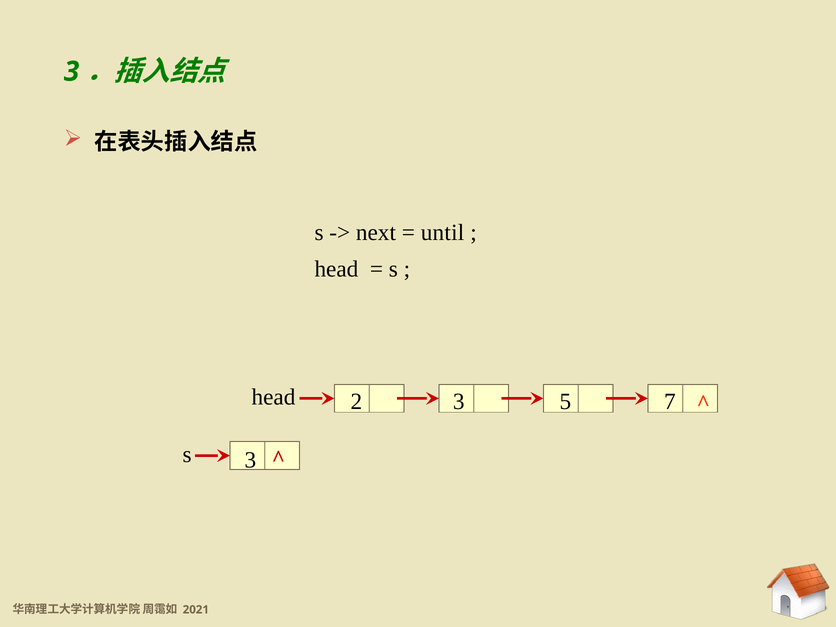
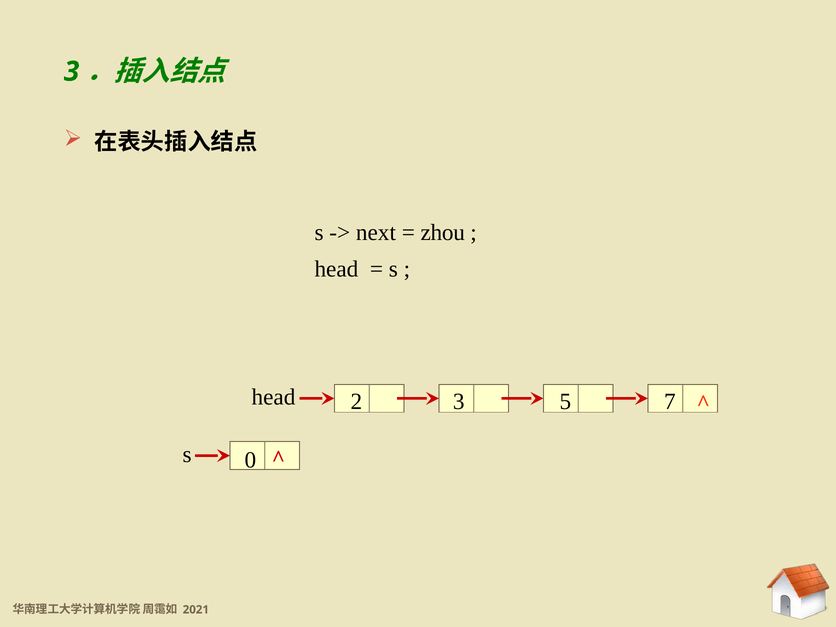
until: until -> zhou (443, 233)
s 3: 3 -> 0 (250, 460)
